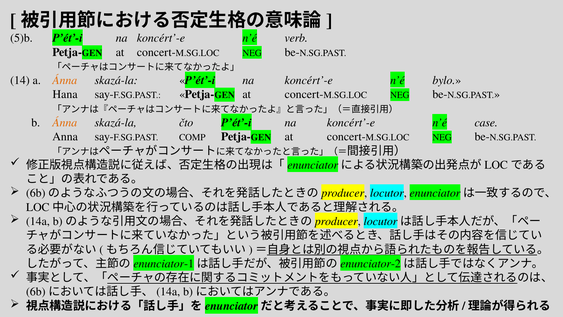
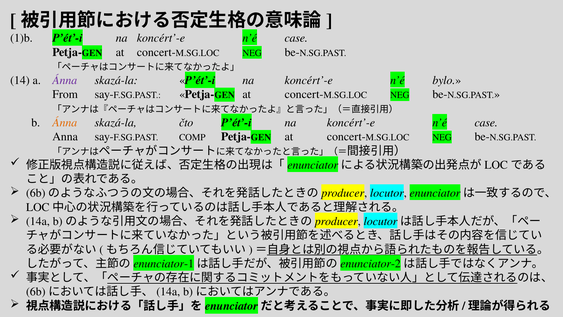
5)b: 5)b -> 1)b (21, 38)
verb: verb -> case (296, 38)
Ánna colour: orange -> purple (65, 80)
Hana: Hana -> From (65, 94)
